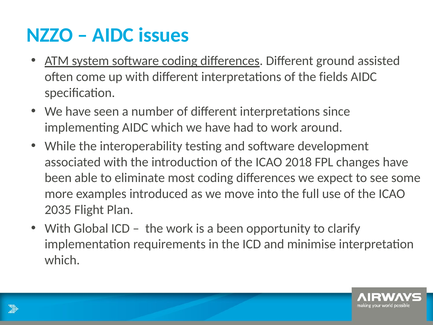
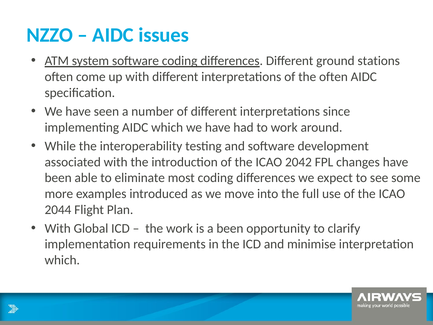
assisted: assisted -> stations (379, 61)
the fields: fields -> often (333, 77)
2018: 2018 -> 2042 (298, 162)
2035: 2035 -> 2044 (58, 209)
